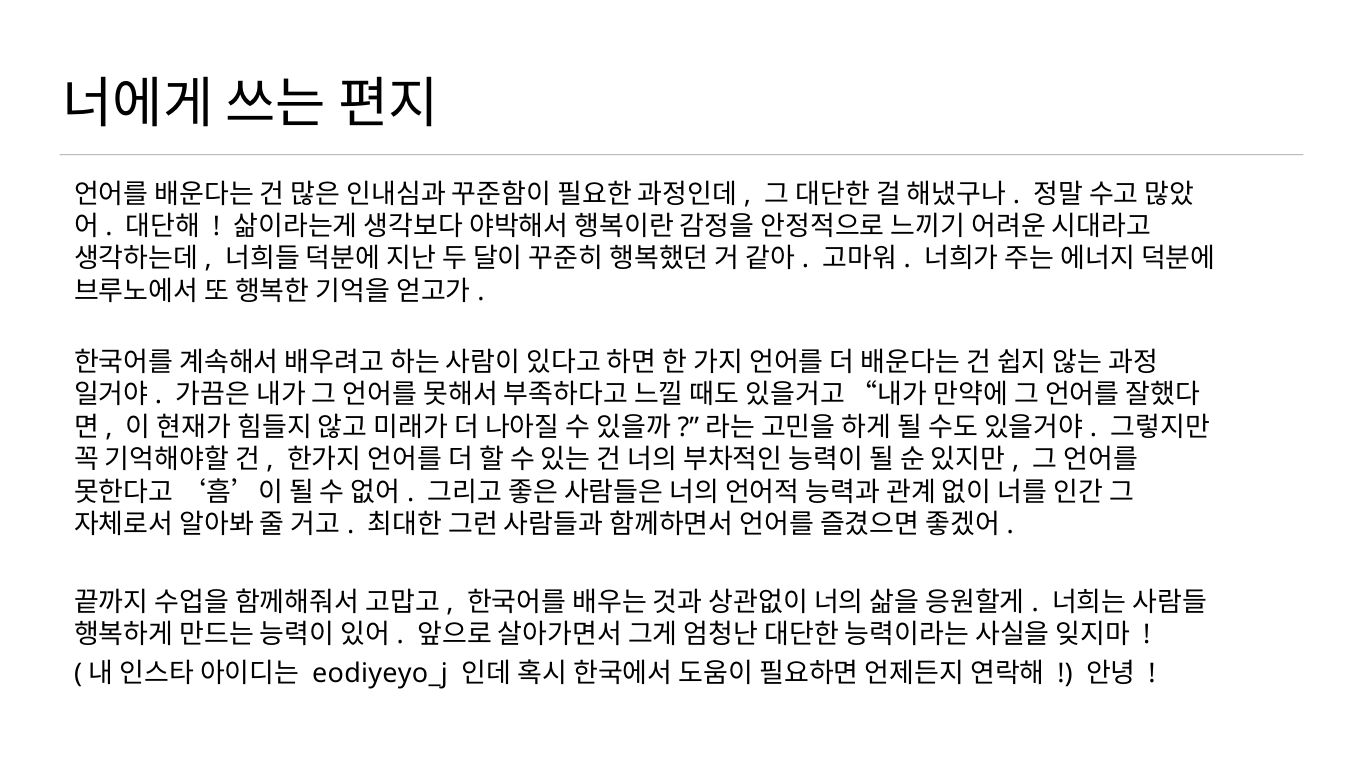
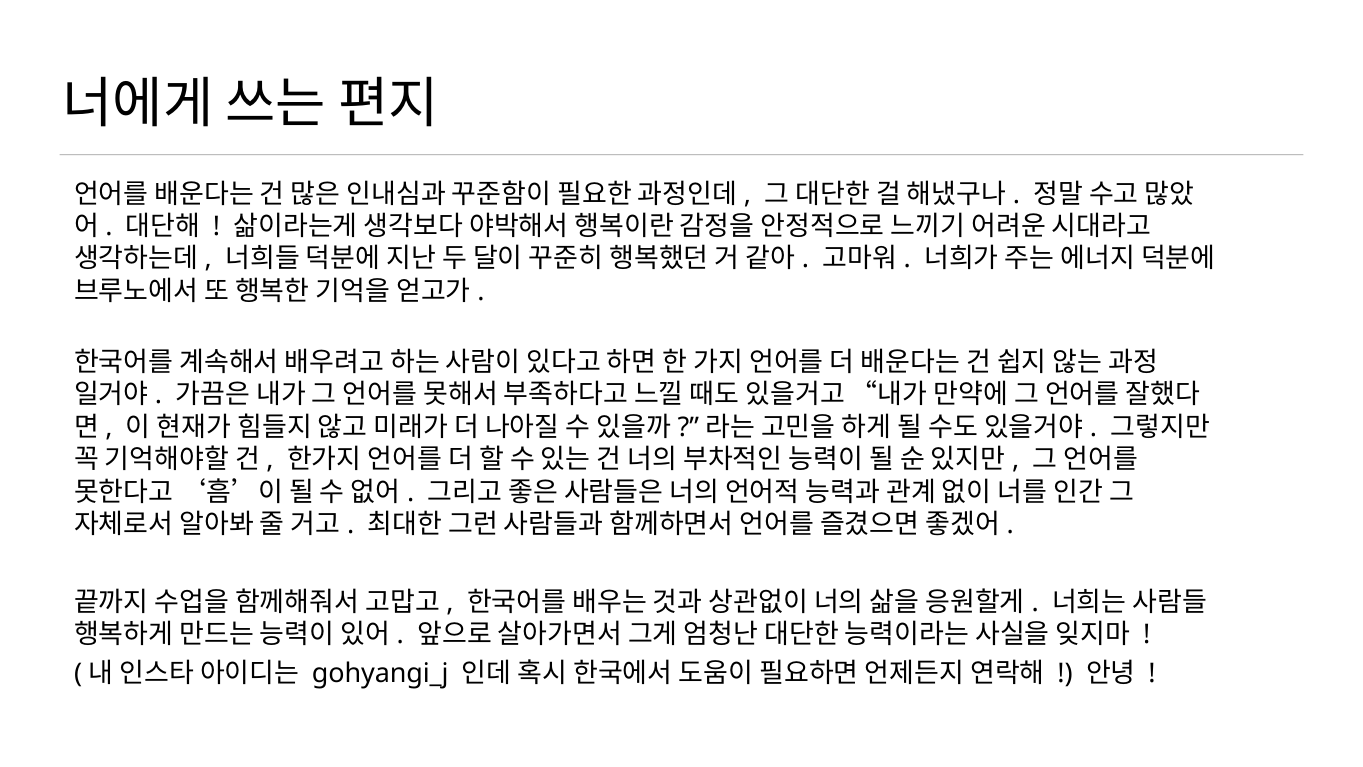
eodiyeyo_j: eodiyeyo_j -> gohyangi_j (380, 673)
